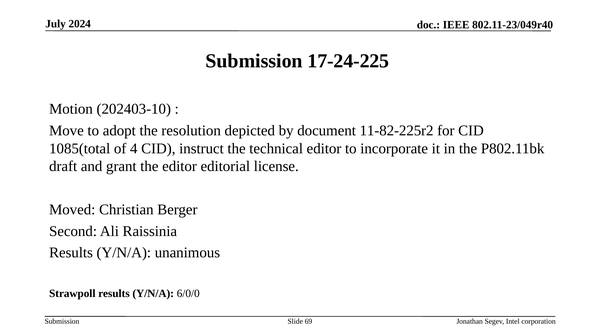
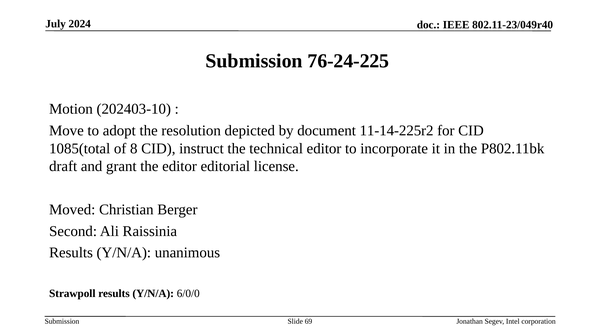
17-24-225: 17-24-225 -> 76-24-225 (348, 61)
11-82-225r2: 11-82-225r2 -> 11-14-225r2 (397, 130)
4: 4 -> 8 (134, 148)
